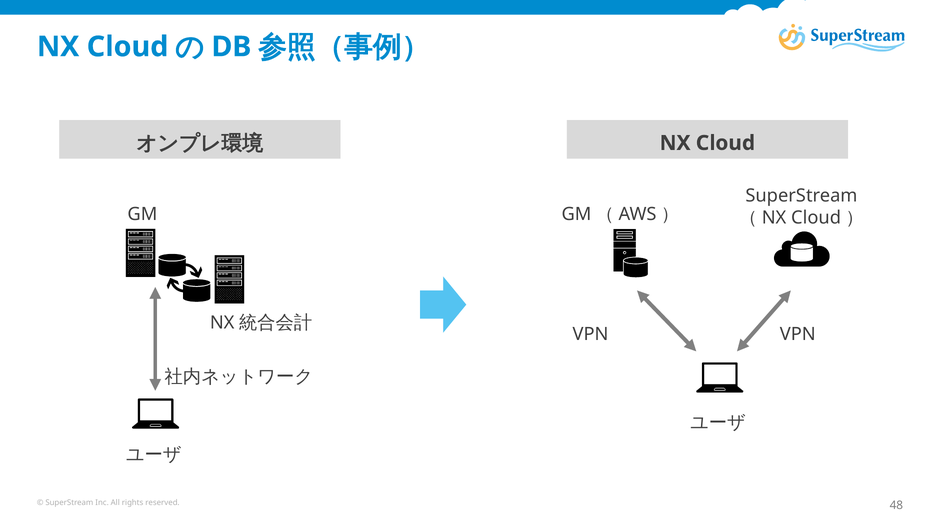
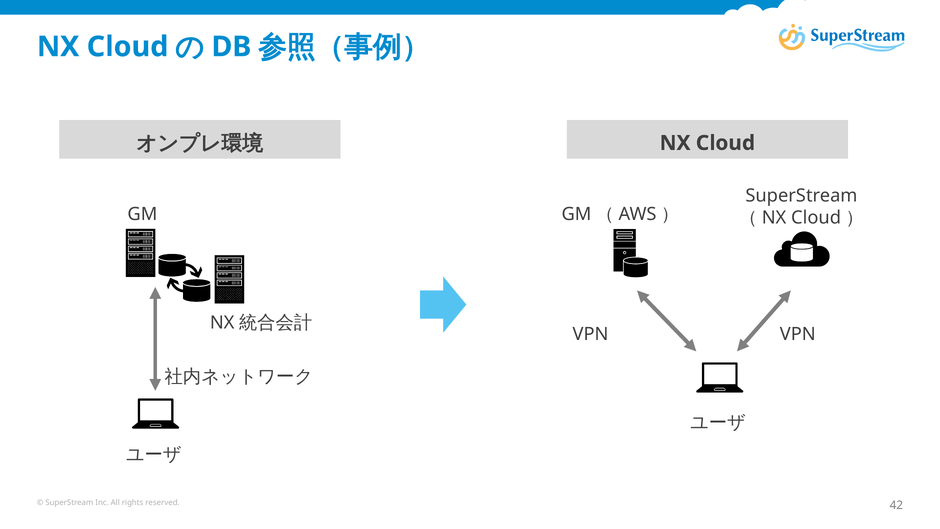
48: 48 -> 42 (896, 505)
